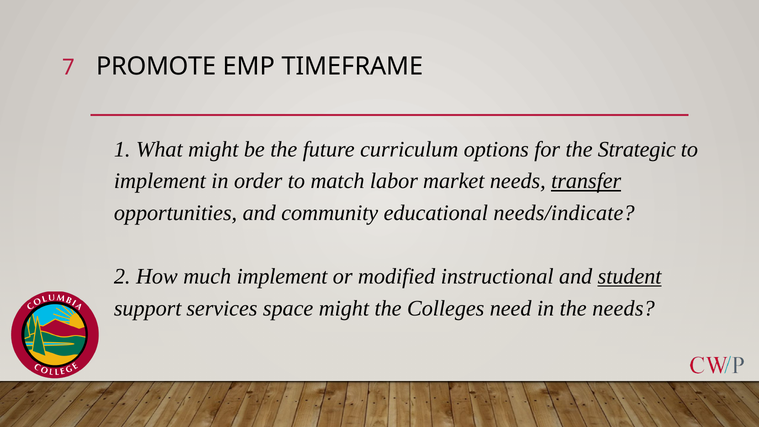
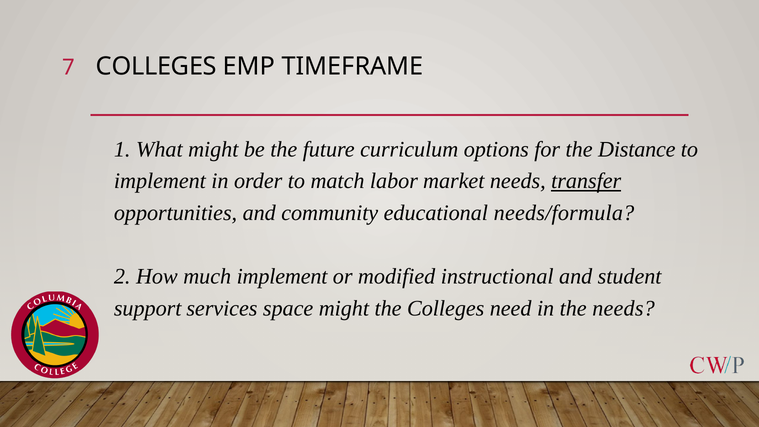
7 PROMOTE: PROMOTE -> COLLEGES (156, 66)
Strategic: Strategic -> Distance (637, 149)
needs/indicate: needs/indicate -> needs/formula (564, 213)
student underline: present -> none (630, 276)
